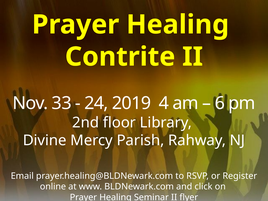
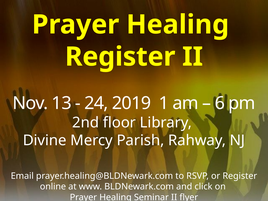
Contrite: Contrite -> Register (120, 57)
33: 33 -> 13 (62, 103)
4: 4 -> 1 (164, 103)
